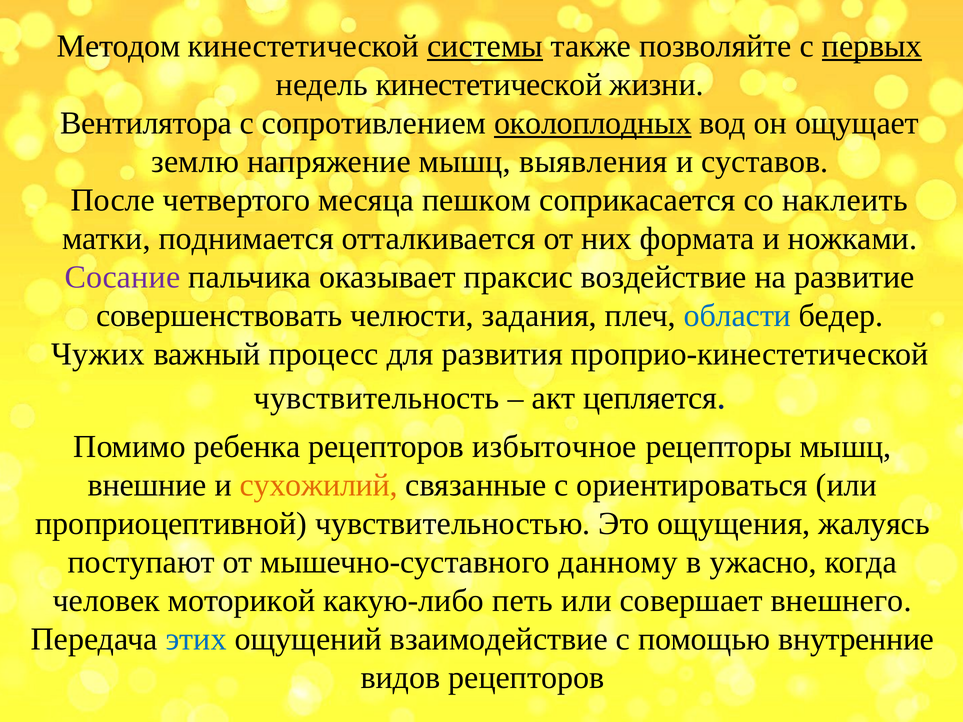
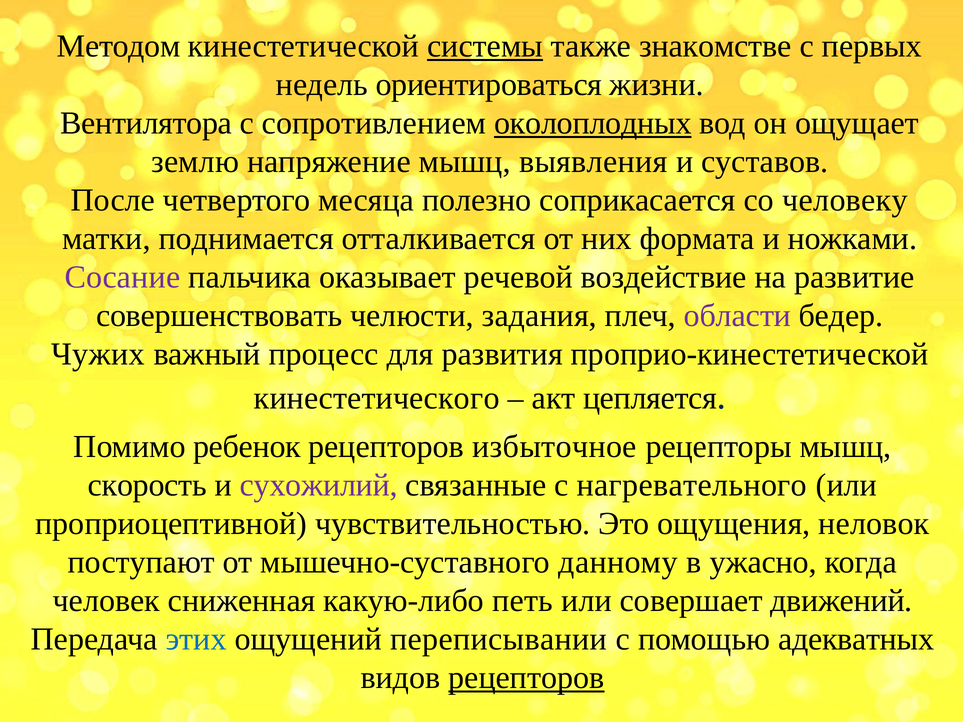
позволяйте: позволяйте -> знакомстве (715, 46)
первых underline: present -> none (872, 46)
недель кинестетической: кинестетической -> ориентироваться (489, 85)
пешком: пешком -> полезно (477, 200)
наклеить: наклеить -> человеку (845, 200)
праксис: праксис -> речевой (518, 277)
области colour: blue -> purple (737, 316)
чувствительность: чувствительность -> кинестетического (377, 398)
ребенка: ребенка -> ребенок (247, 447)
внешние: внешние -> скорость (147, 485)
сухожилий colour: orange -> purple (319, 485)
ориентироваться: ориентироваться -> нагревательного (692, 485)
жалуясь: жалуясь -> неловок (874, 524)
моторикой: моторикой -> сниженная (242, 601)
внешнего: внешнего -> движений (841, 601)
взаимодействие: взаимодействие -> переписывании (499, 639)
внутренние: внутренние -> адекватных (856, 639)
рецепторов underline: none -> present (526, 678)
